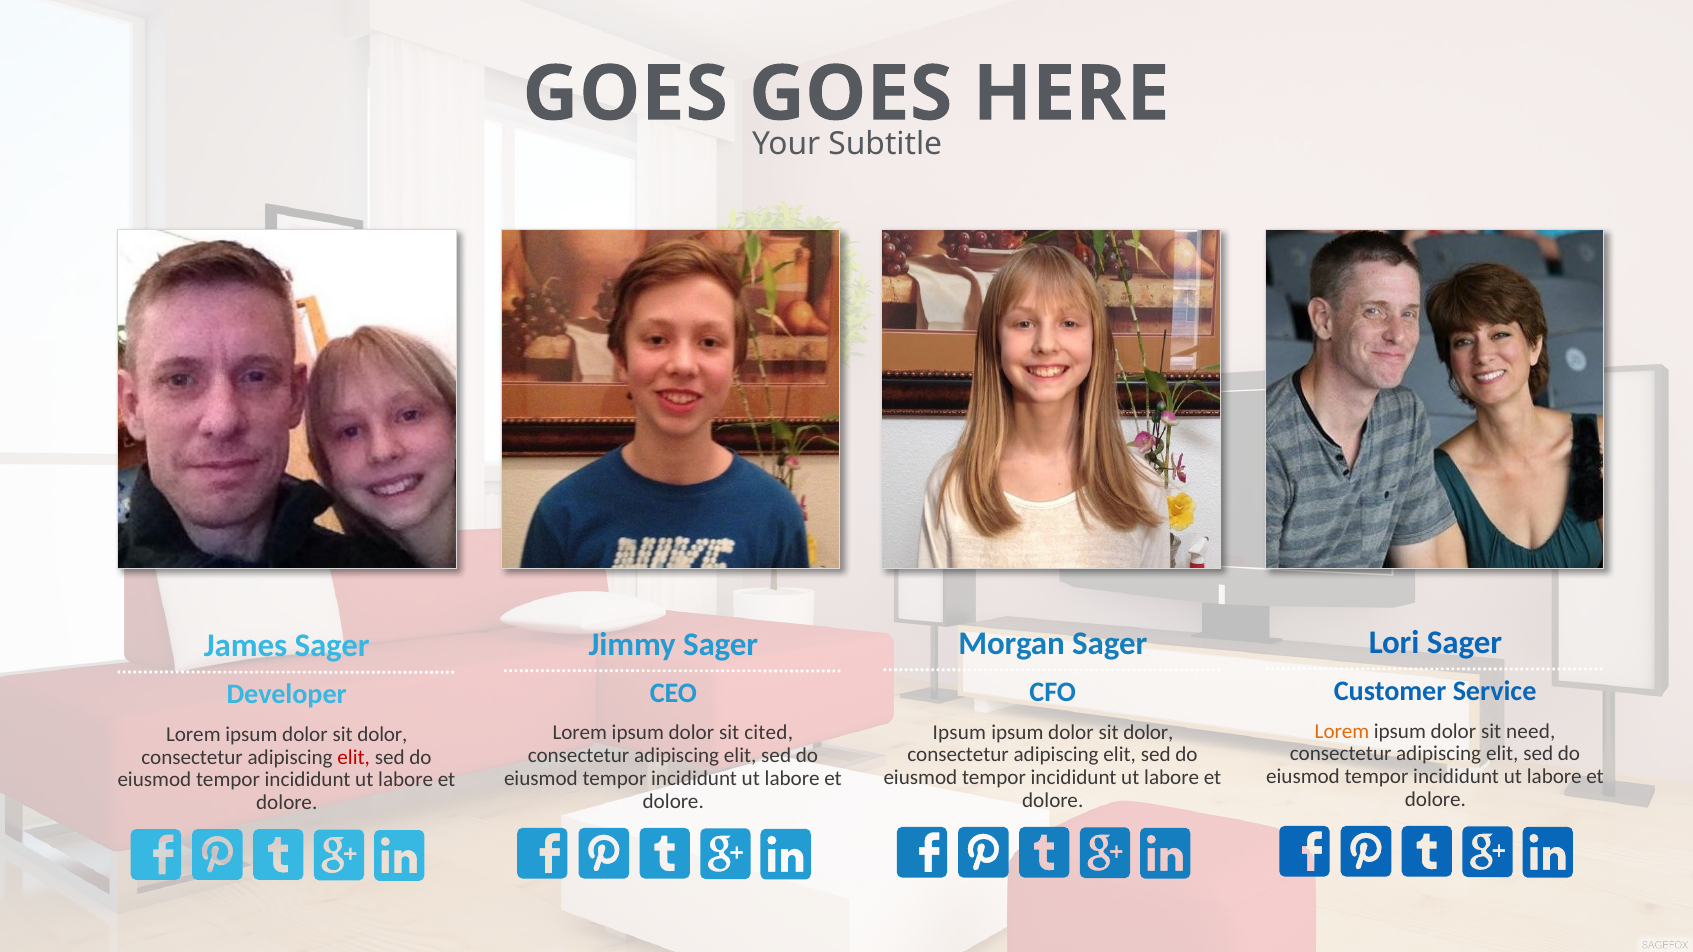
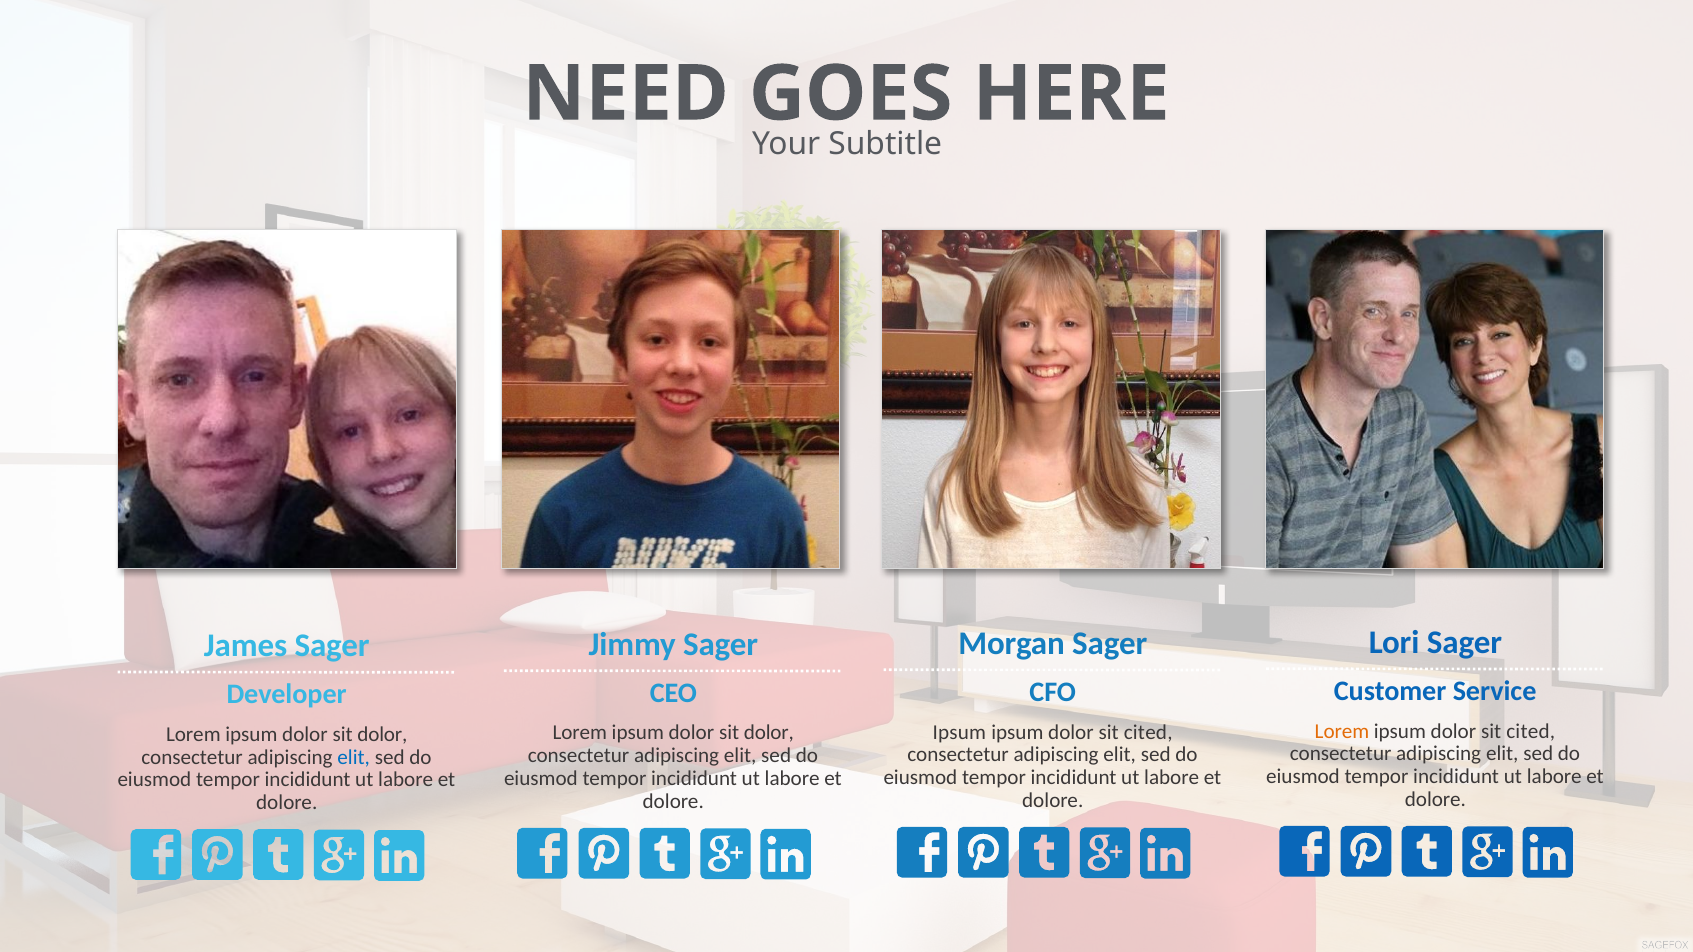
GOES: GOES -> NEED (626, 94)
need: need -> cited (1531, 731)
dolor: dolor -> cited (1148, 732)
cited: cited -> dolor (769, 733)
elit colour: red -> blue (354, 757)
